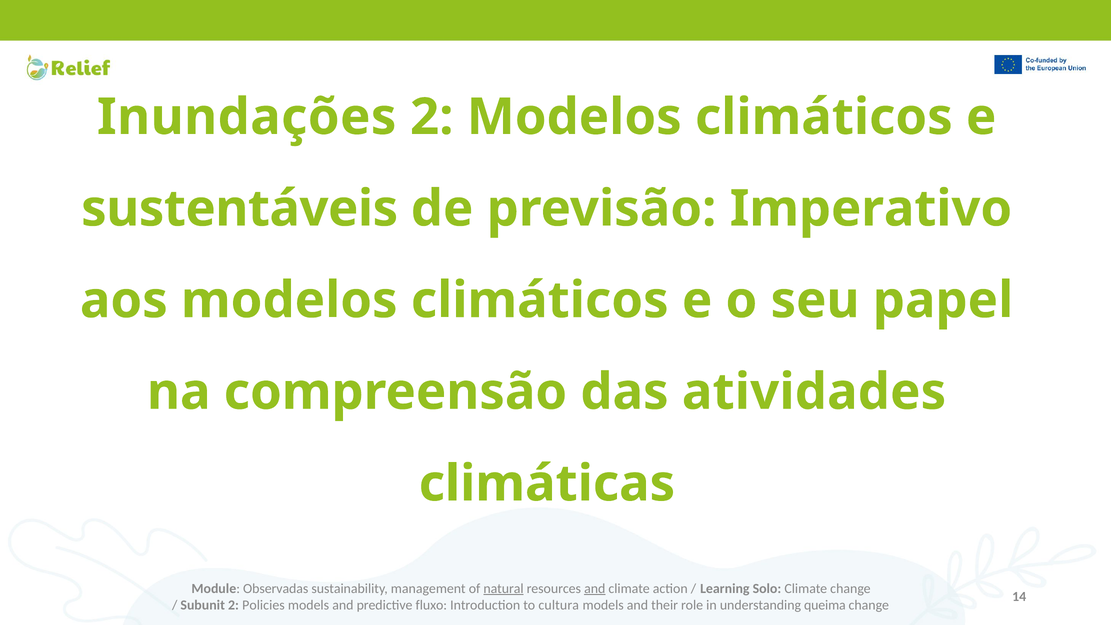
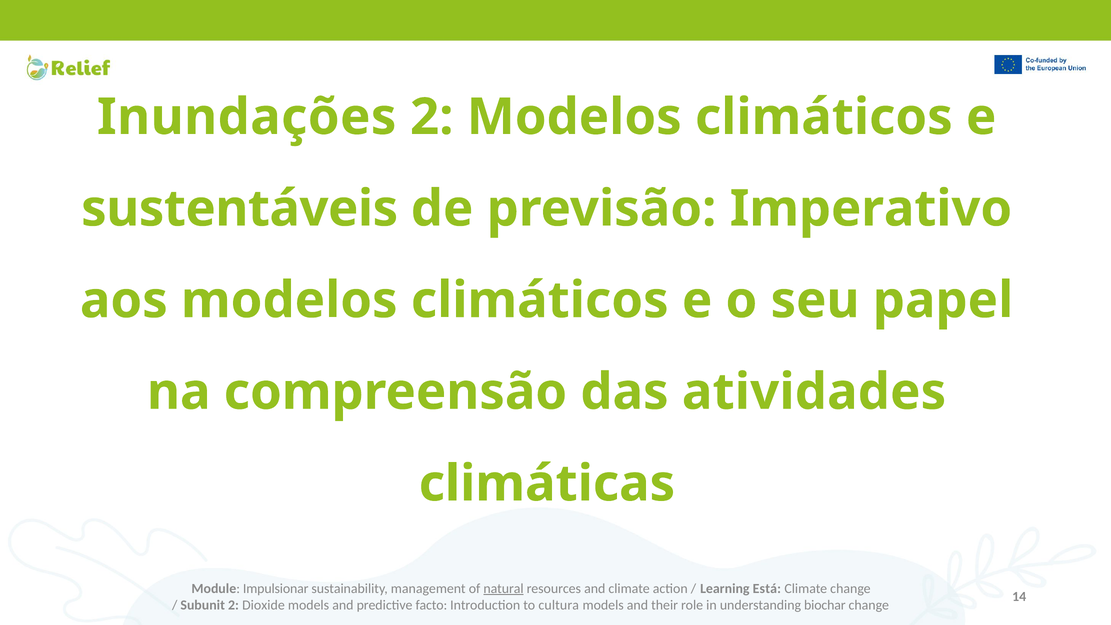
Observadas: Observadas -> Impulsionar (276, 588)
and underline: present -> none (595, 588)
Solo: Solo -> Está (767, 588)
Policies: Policies -> Dioxide (263, 605)
fluxo: fluxo -> facto (431, 605)
queima: queima -> biochar (825, 605)
